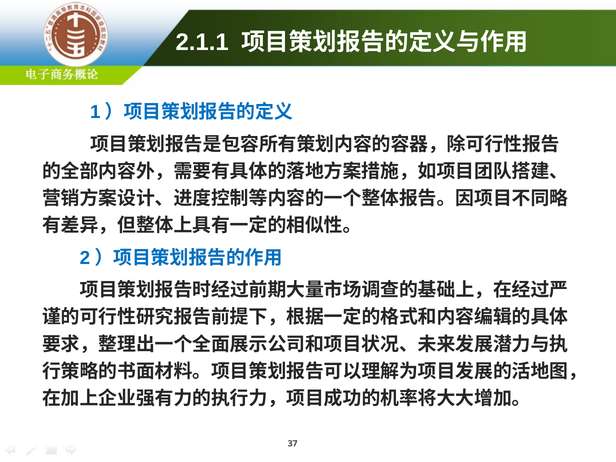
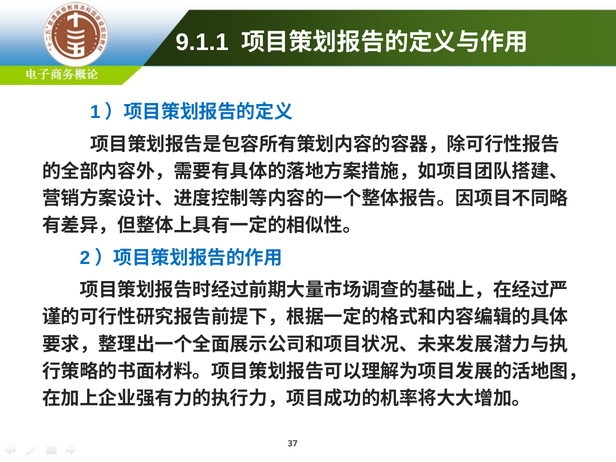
2.1.1: 2.1.1 -> 9.1.1 (202, 43)
